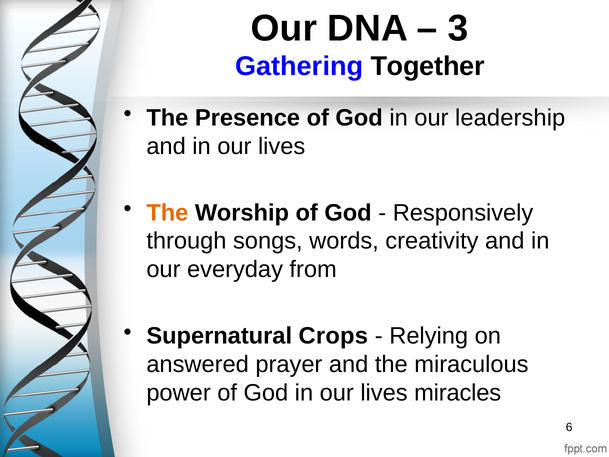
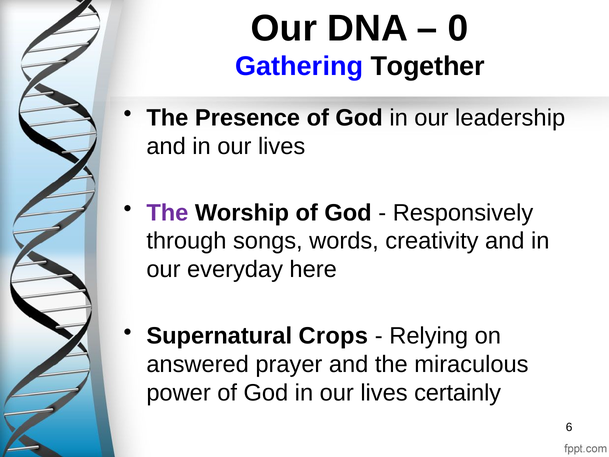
3: 3 -> 0 (458, 29)
The colour: orange -> purple (167, 213)
from: from -> here (313, 269)
miracles: miracles -> certainly (458, 393)
